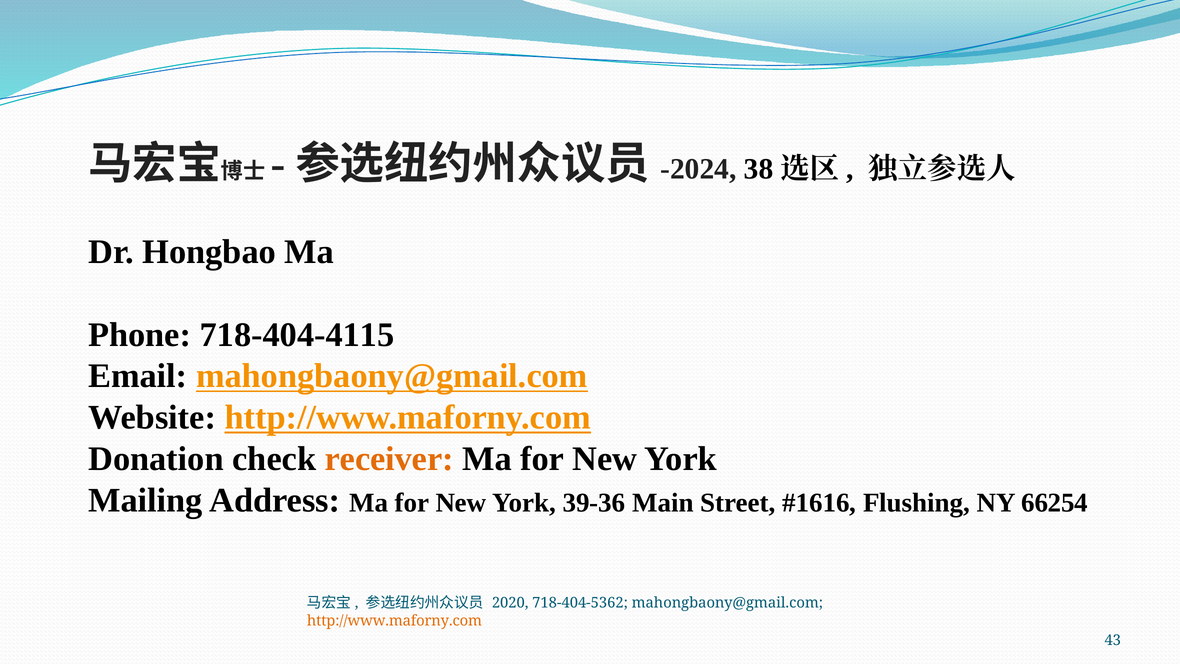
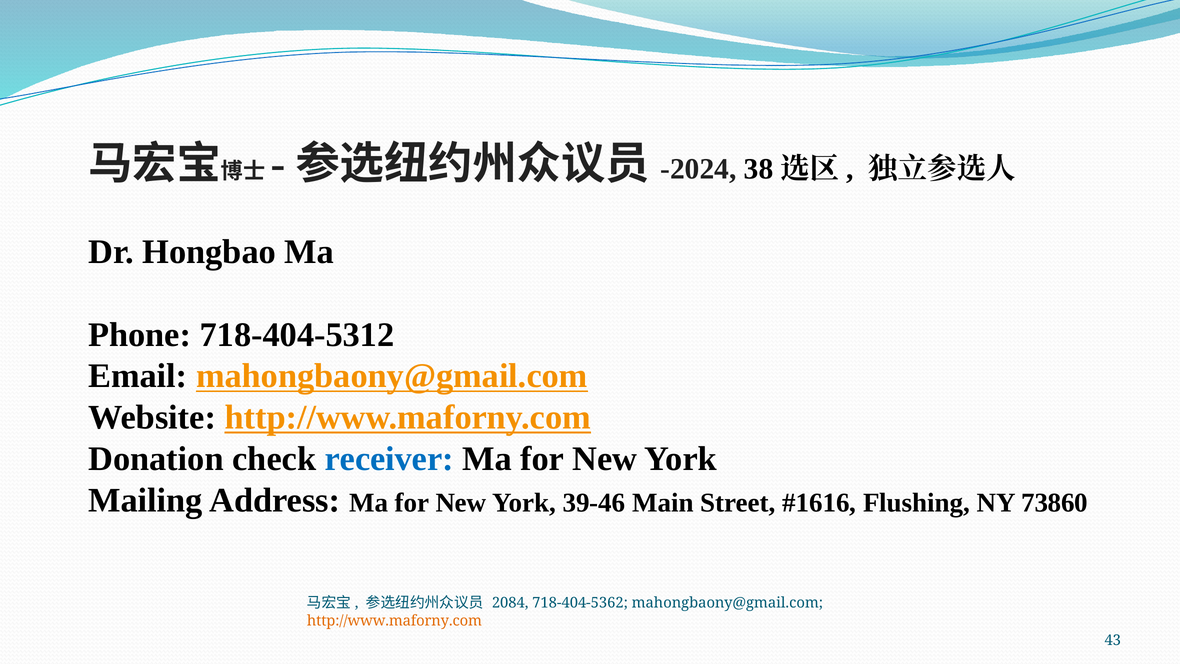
718-404-4115: 718-404-4115 -> 718-404-5312 (297, 335)
receiver colour: orange -> blue (389, 459)
39-36: 39-36 -> 39-46 (594, 502)
66254: 66254 -> 73860 (1055, 502)
2020: 2020 -> 2084 (510, 603)
